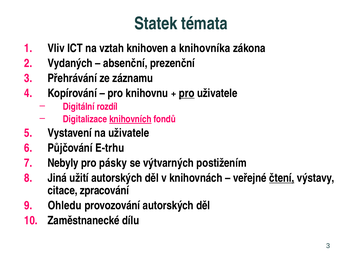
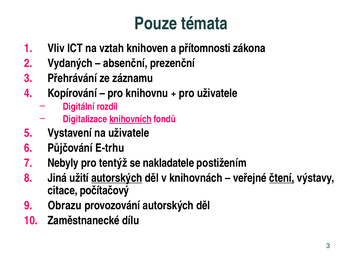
Statek: Statek -> Pouze (156, 24)
knihovníka: knihovníka -> přítomnosti (205, 48)
pro underline: present -> none (187, 93)
pásky: pásky -> tentýž (113, 163)
výtvarných: výtvarných -> nakladatele (169, 163)
autorských underline: none -> present (117, 178)
zpracování: zpracování -> počítačový (105, 191)
Ohledu: Ohledu -> Obrazu (65, 206)
